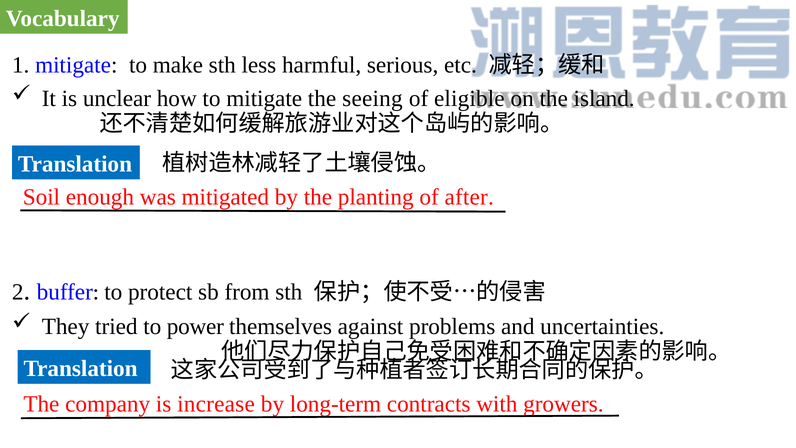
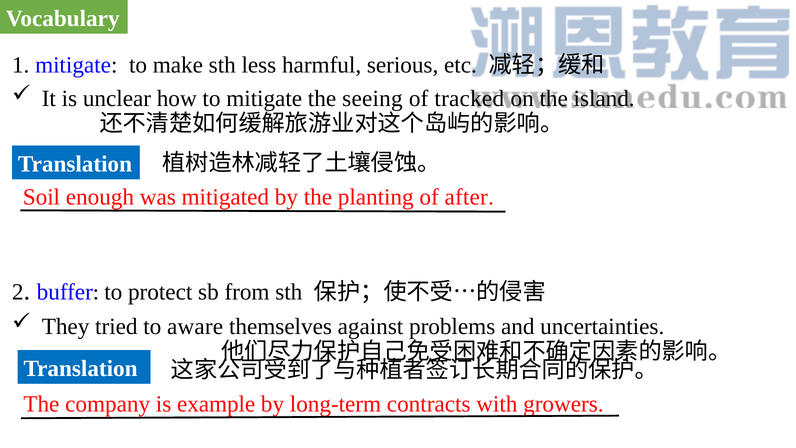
eligible: eligible -> tracked (469, 98)
power: power -> aware (195, 326)
increase: increase -> example (216, 404)
